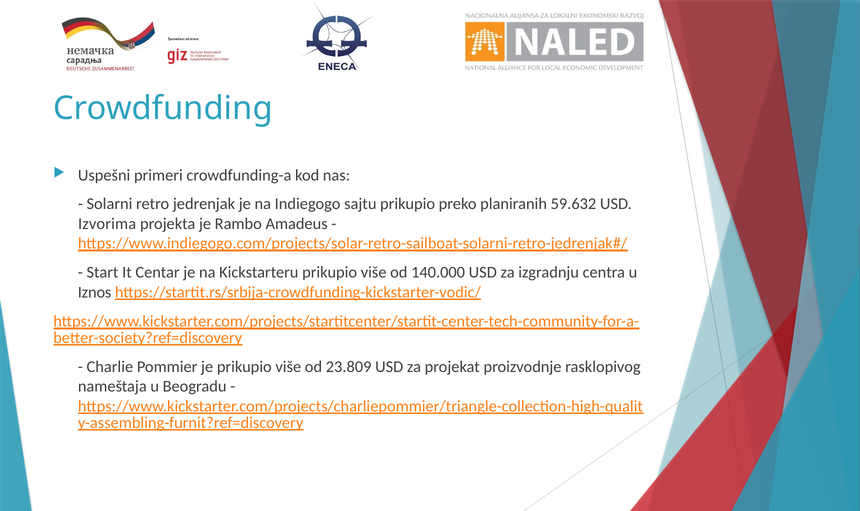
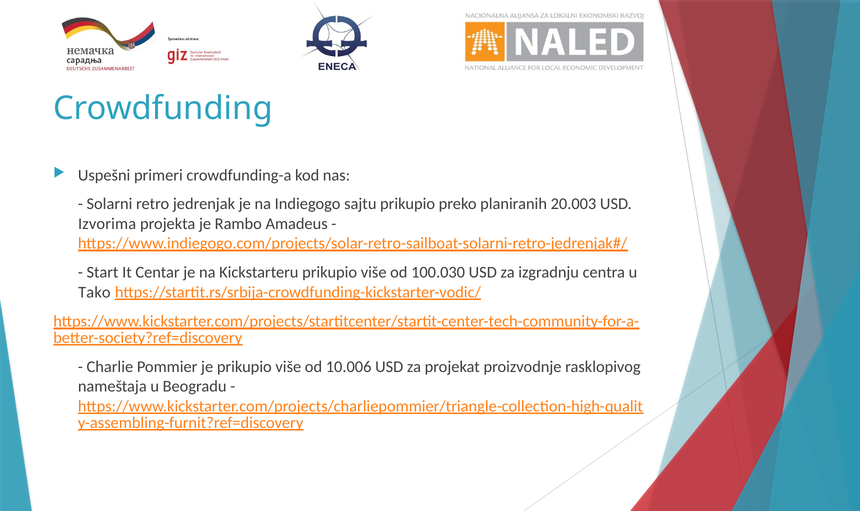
59.632: 59.632 -> 20.003 (573, 204)
140.000: 140.000 -> 100.030 (438, 273)
Iznos: Iznos -> Tako (94, 292)
23.809: 23.809 -> 10.006 (349, 367)
